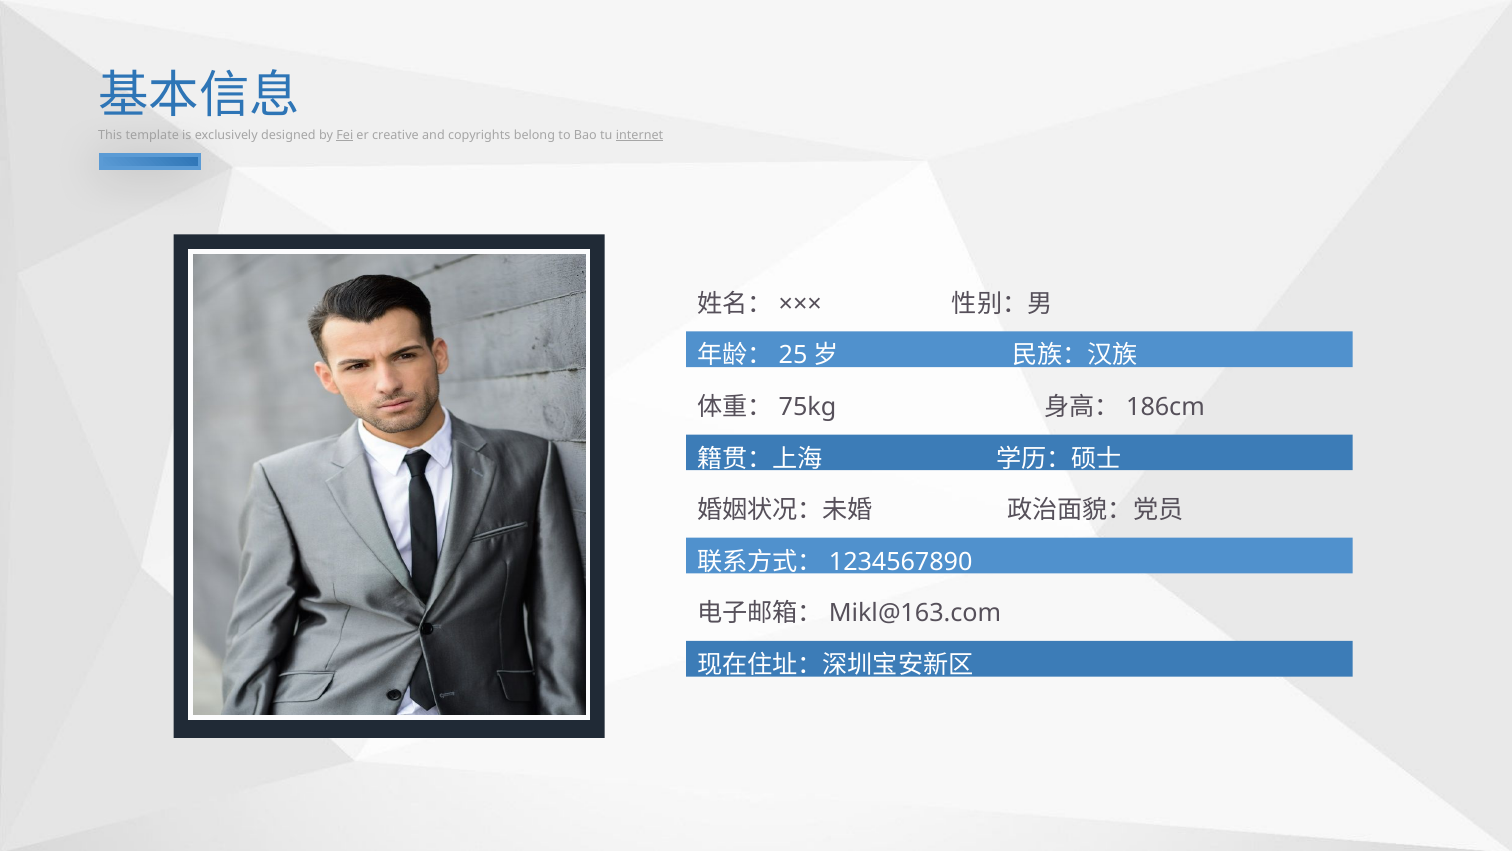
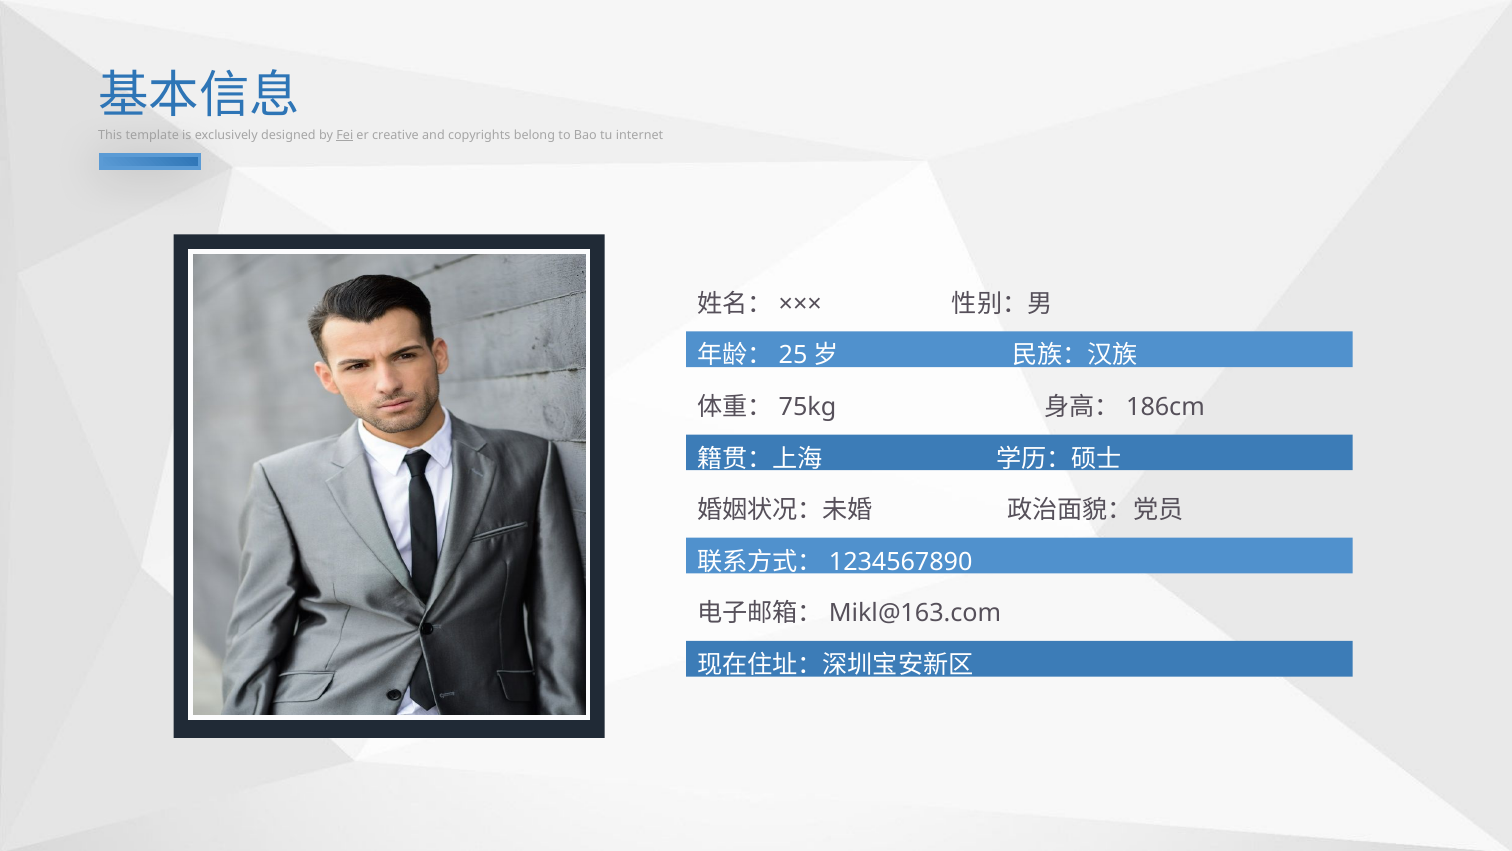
internet underline: present -> none (640, 135)
